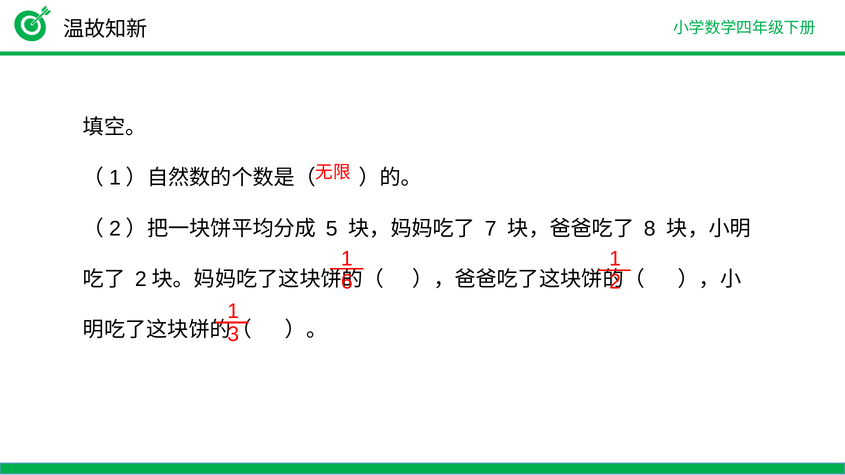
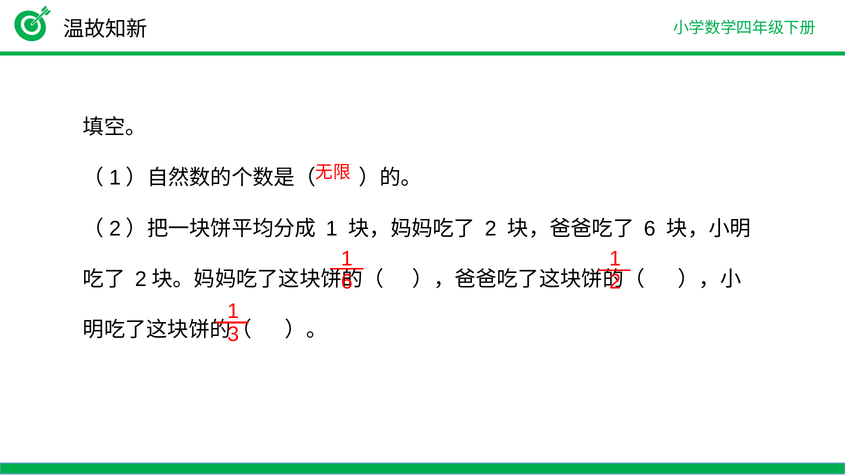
5: 5 -> 1 (332, 229)
7: 7 -> 2 (491, 229)
8: 8 -> 6 (650, 229)
